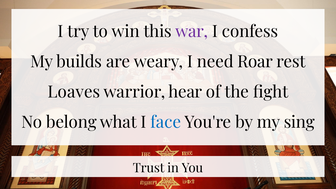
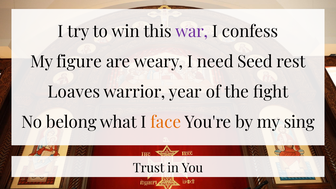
builds: builds -> figure (79, 62)
Roar: Roar -> Seed (255, 62)
hear: hear -> year (185, 92)
face colour: blue -> orange (166, 122)
